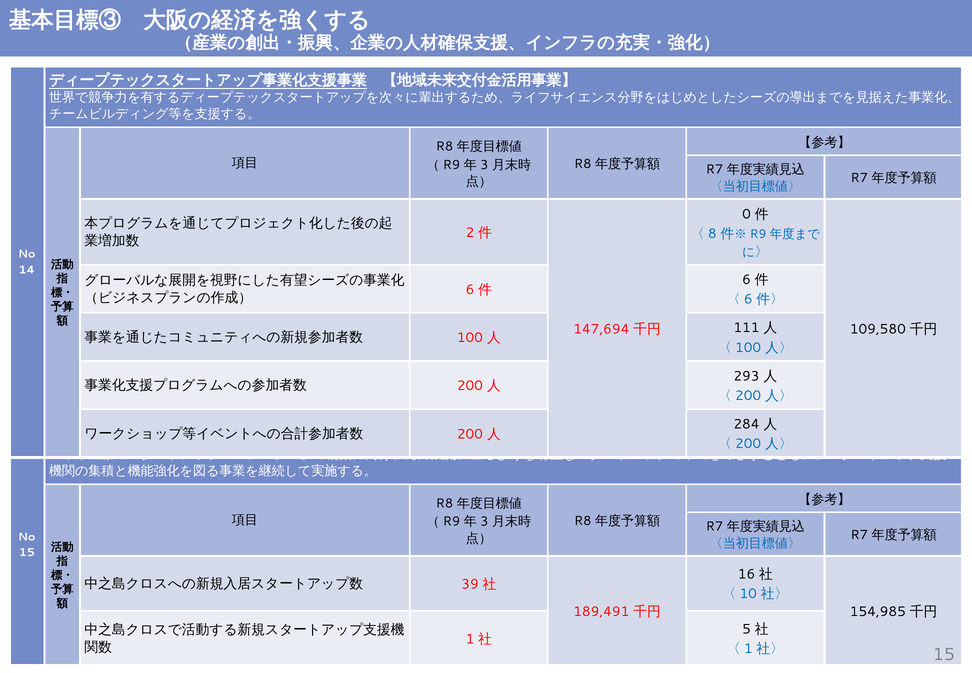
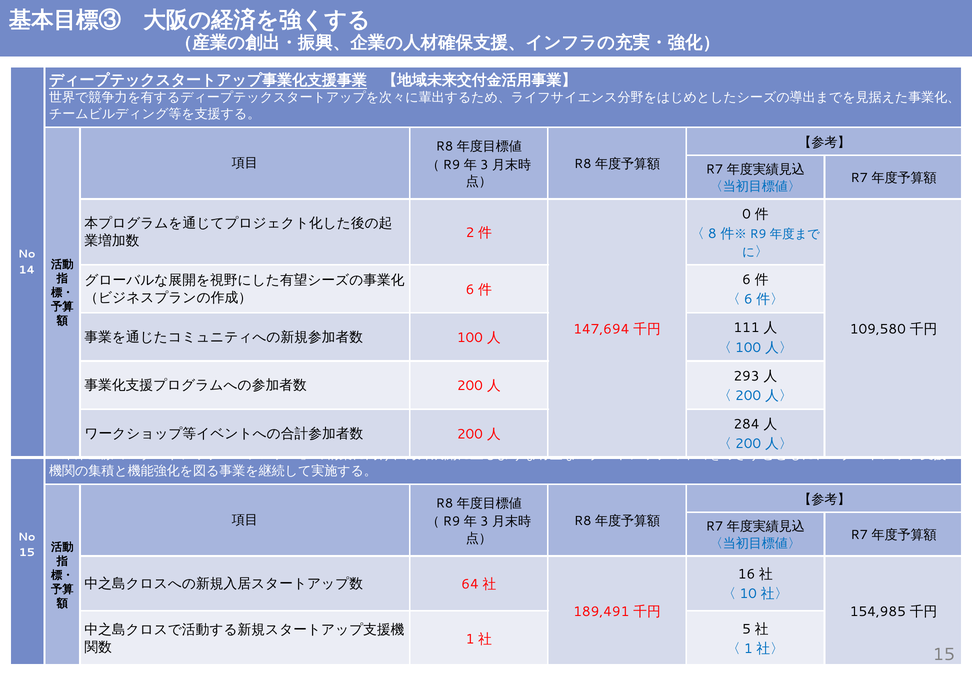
39: 39 -> 64 (470, 584)
